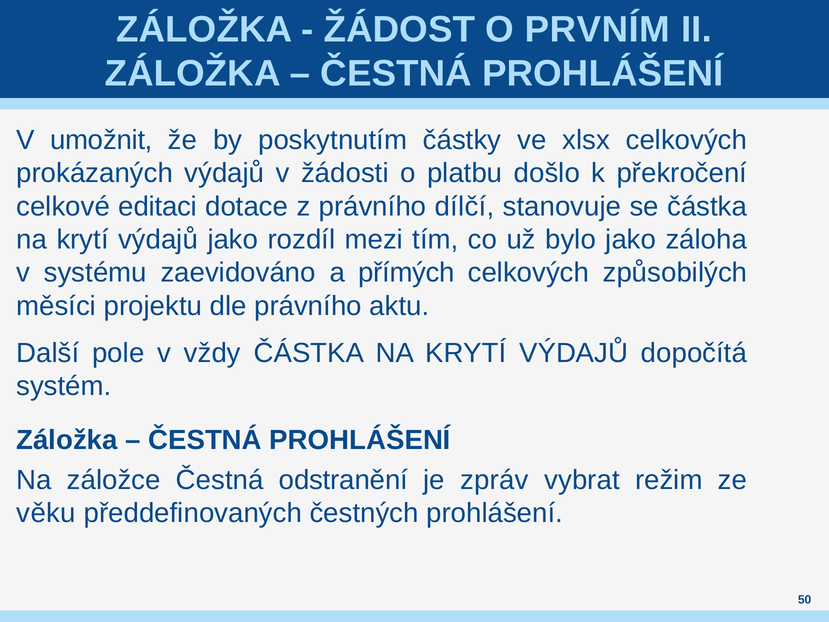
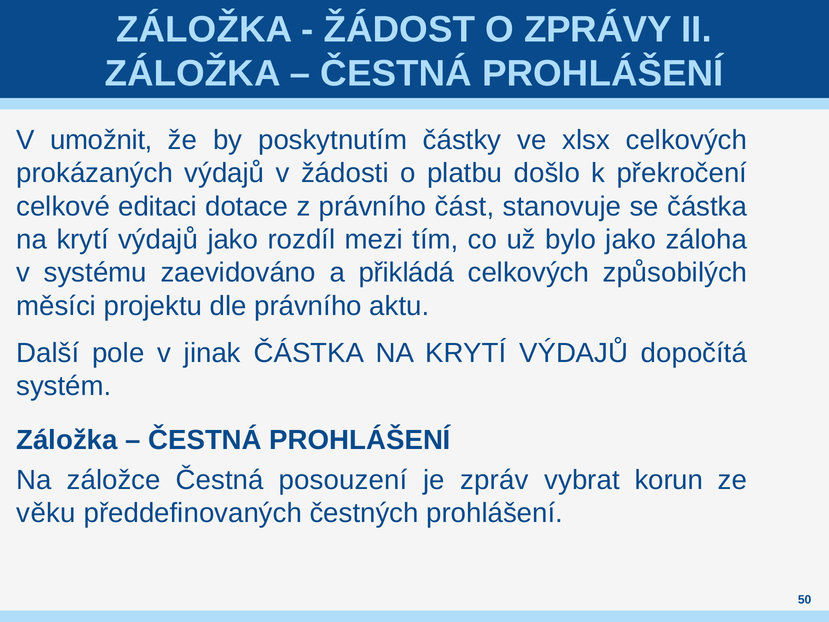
PRVNÍM: PRVNÍM -> ZPRÁVY (598, 29)
dílčí: dílčí -> část (465, 206)
přímých: přímých -> přikládá (406, 273)
vždy: vždy -> jinak (212, 353)
odstranění: odstranění -> posouzení (343, 480)
režim: režim -> korun (669, 480)
